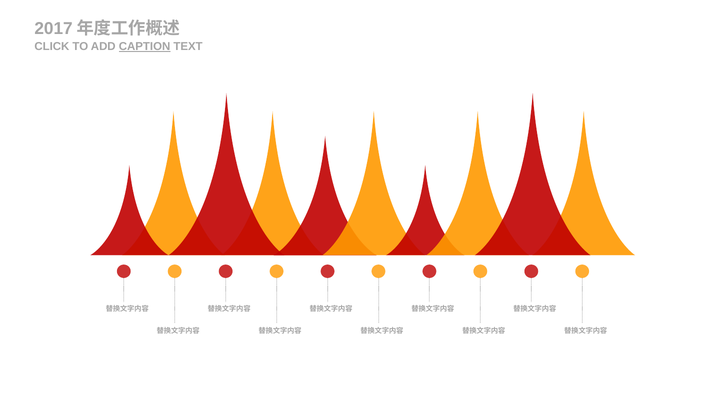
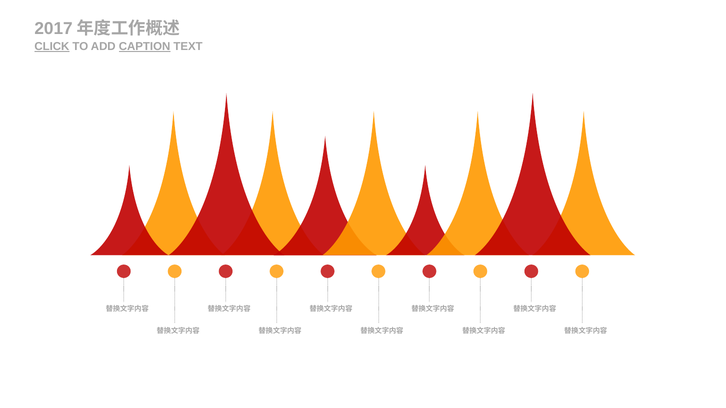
CLICK underline: none -> present (52, 47)
